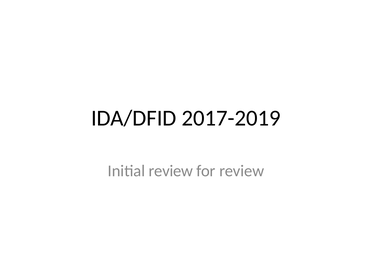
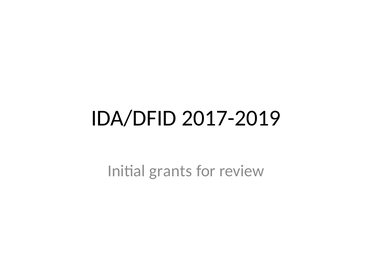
Initial review: review -> grants (171, 171)
